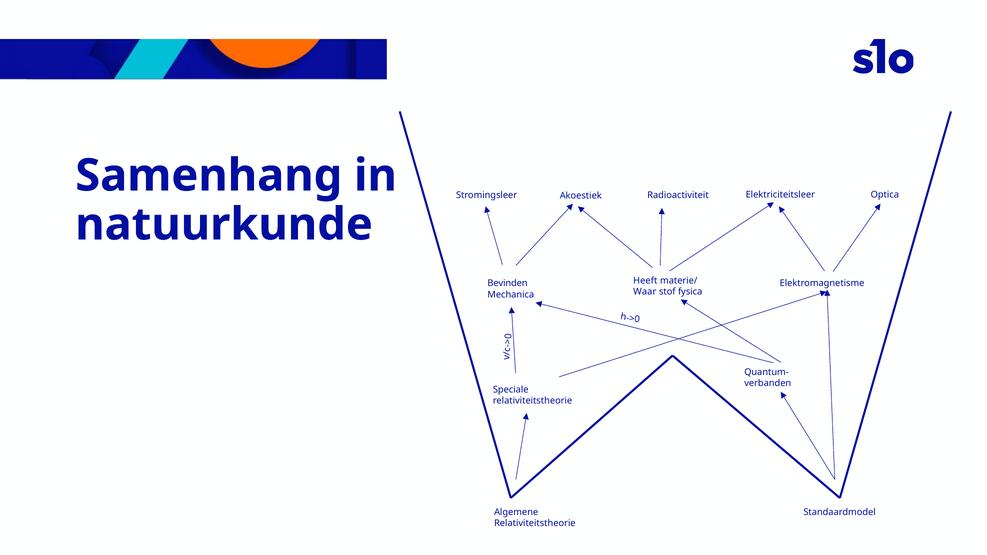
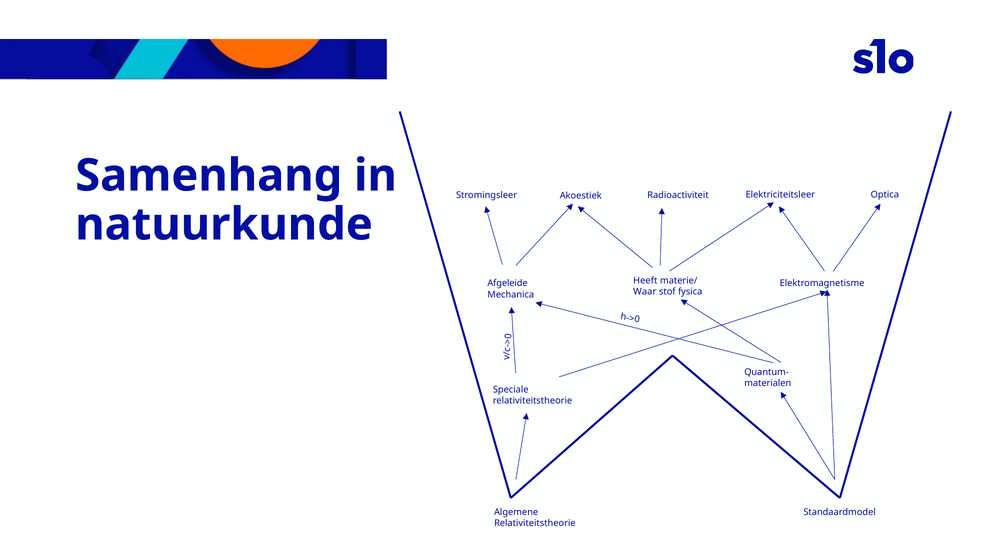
Bevinden: Bevinden -> Afgeleide (507, 283)
verbanden: verbanden -> materialen (768, 383)
